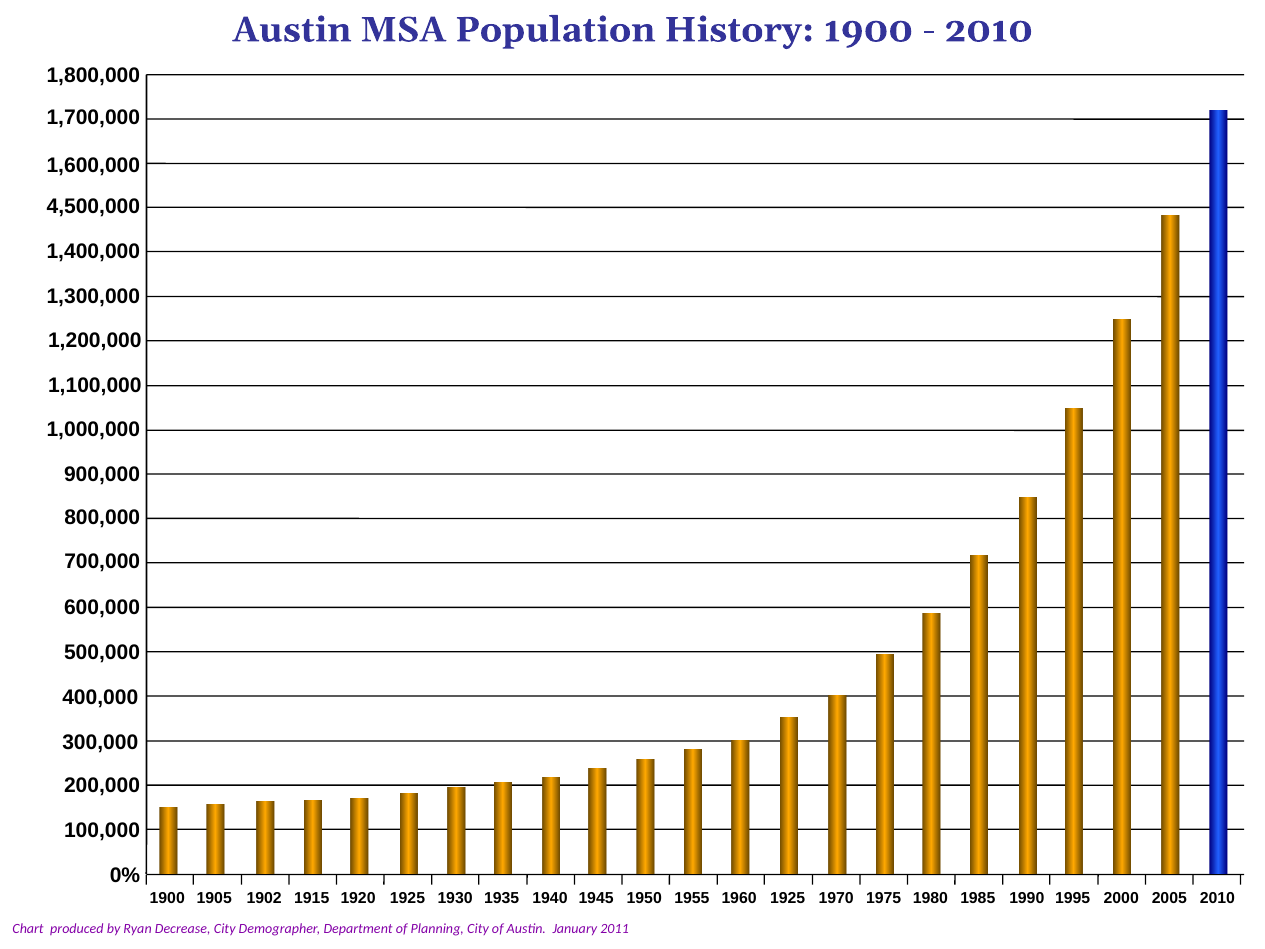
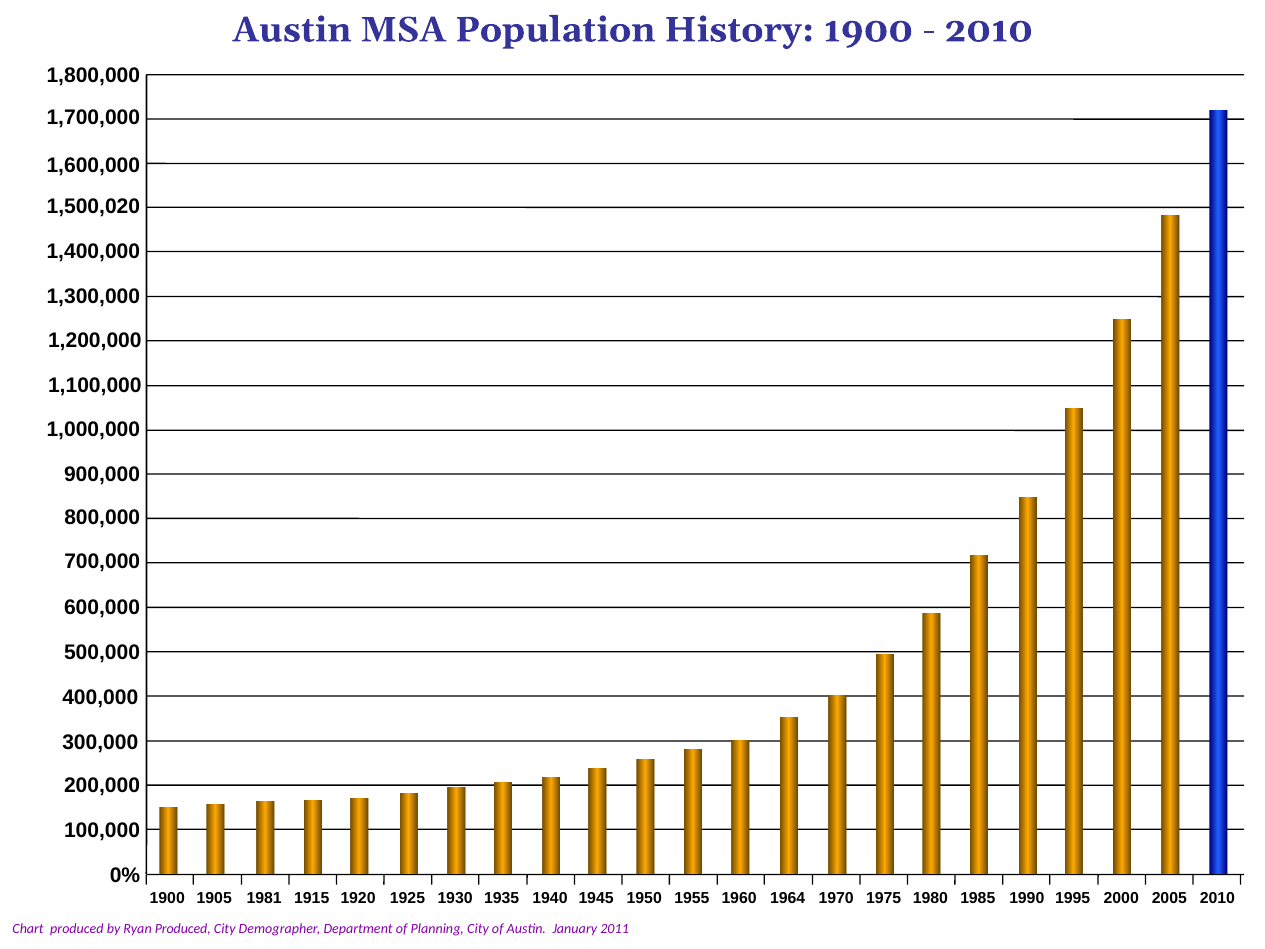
4,500,000: 4,500,000 -> 1,500,020 (93, 207)
1902: 1902 -> 1981 (264, 898)
1960 1925: 1925 -> 1964 (788, 898)
Ryan Decrease: Decrease -> Produced (183, 928)
